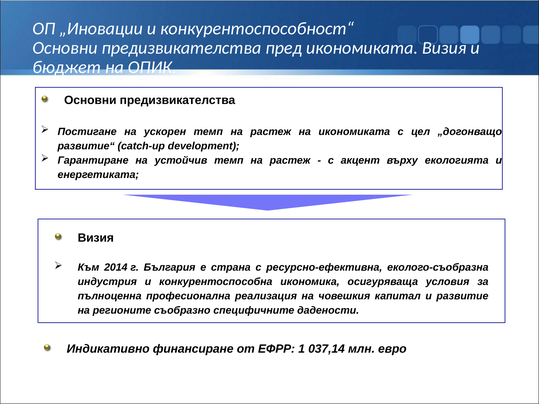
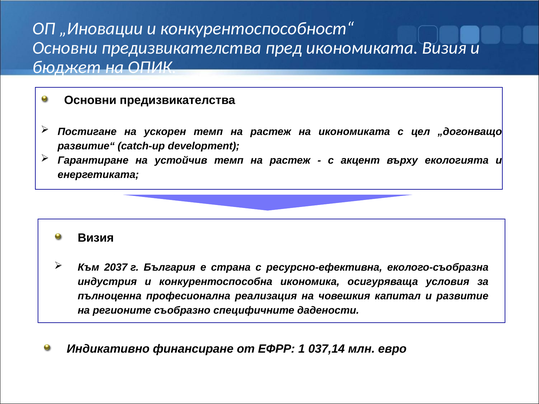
2014: 2014 -> 2037 (116, 268)
